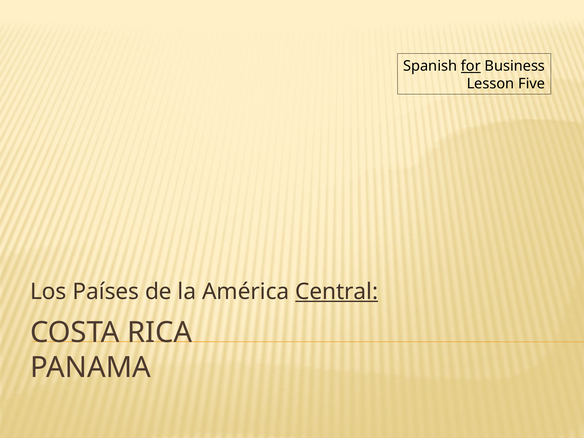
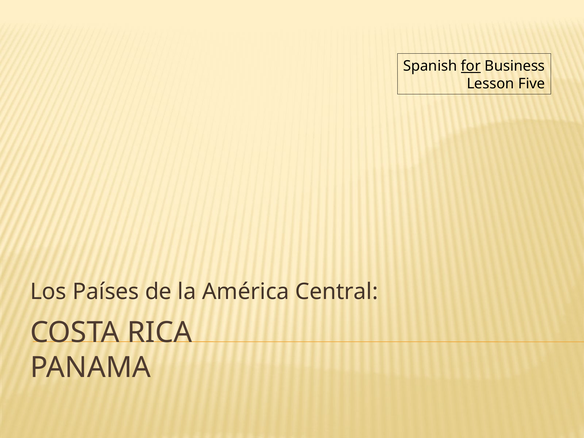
Central underline: present -> none (337, 292)
